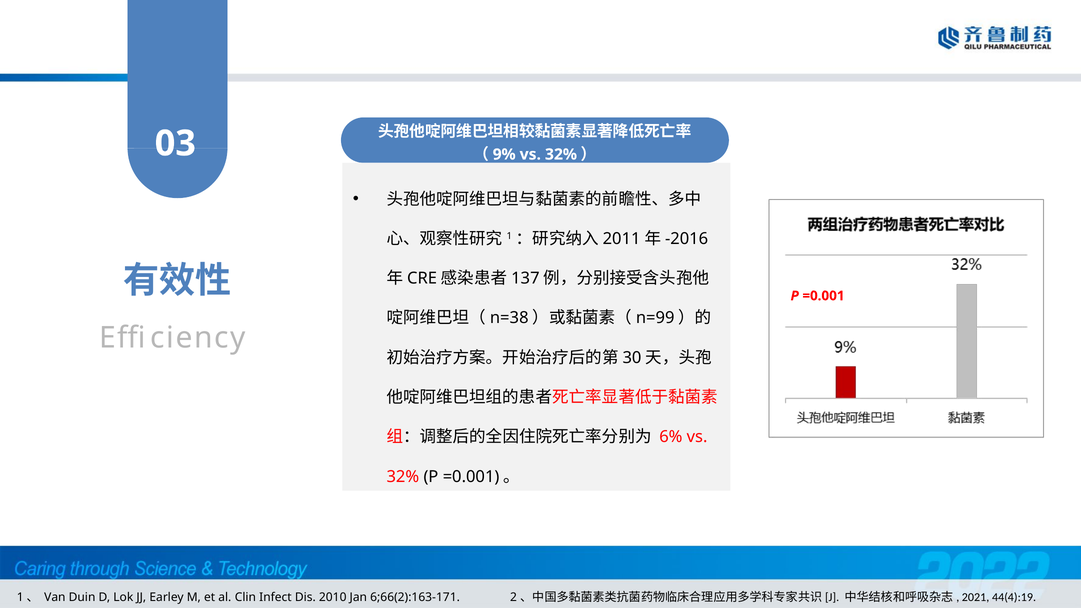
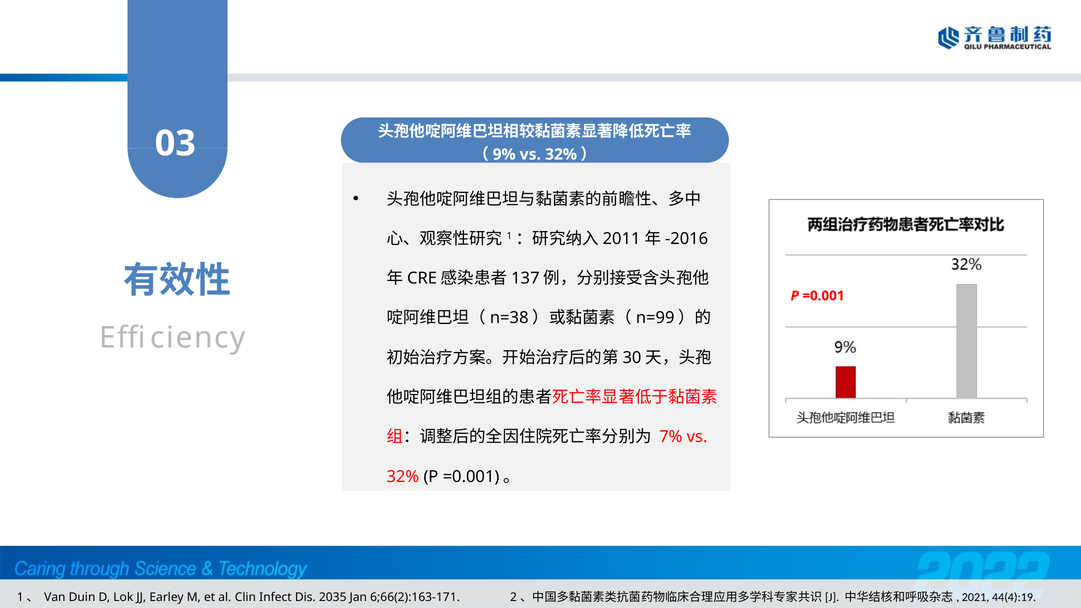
6%: 6% -> 7% (671, 437)
2010: 2010 -> 2035 (333, 597)
